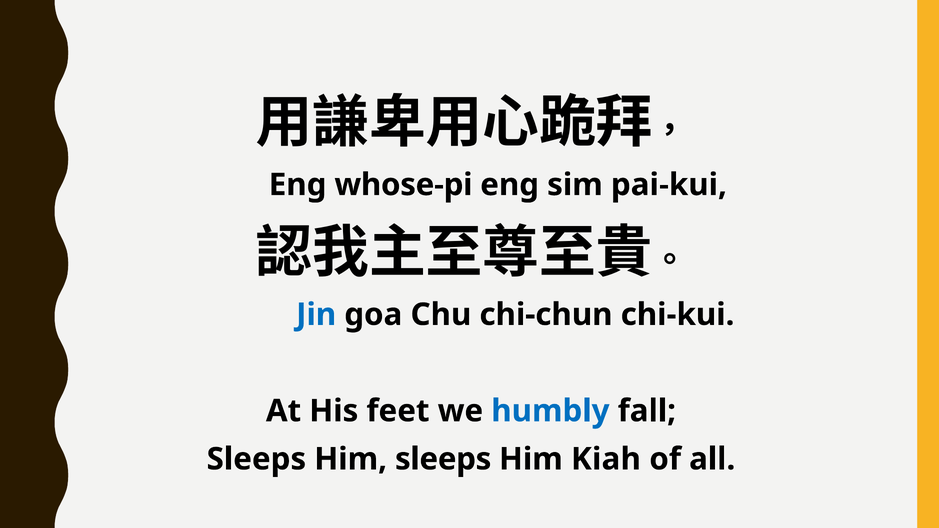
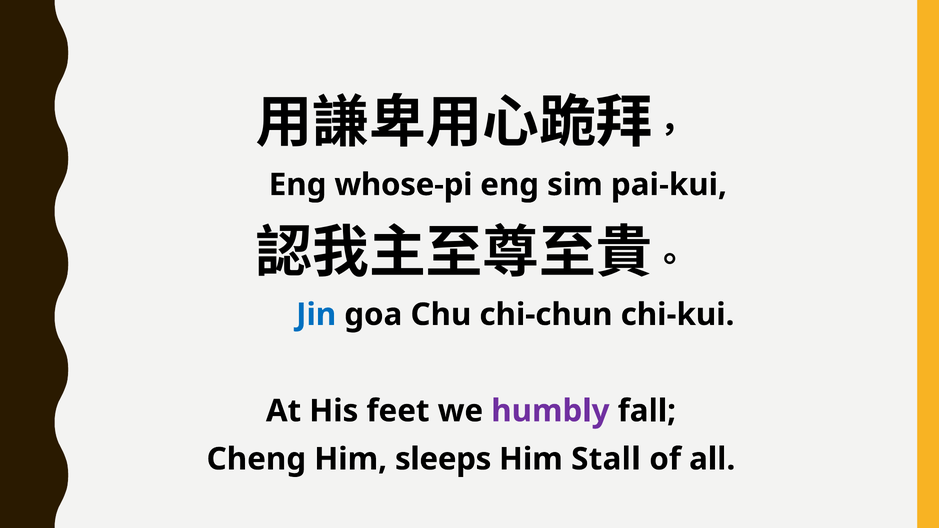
humbly colour: blue -> purple (550, 411)
Sleeps: Sleeps -> Cheng (256, 459)
Kiah: Kiah -> Stall (606, 459)
